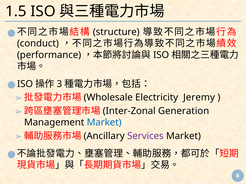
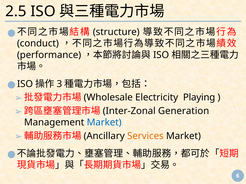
1.5: 1.5 -> 2.5 (16, 11)
Jeremy: Jeremy -> Playing (199, 98)
Services colour: purple -> orange (145, 136)
